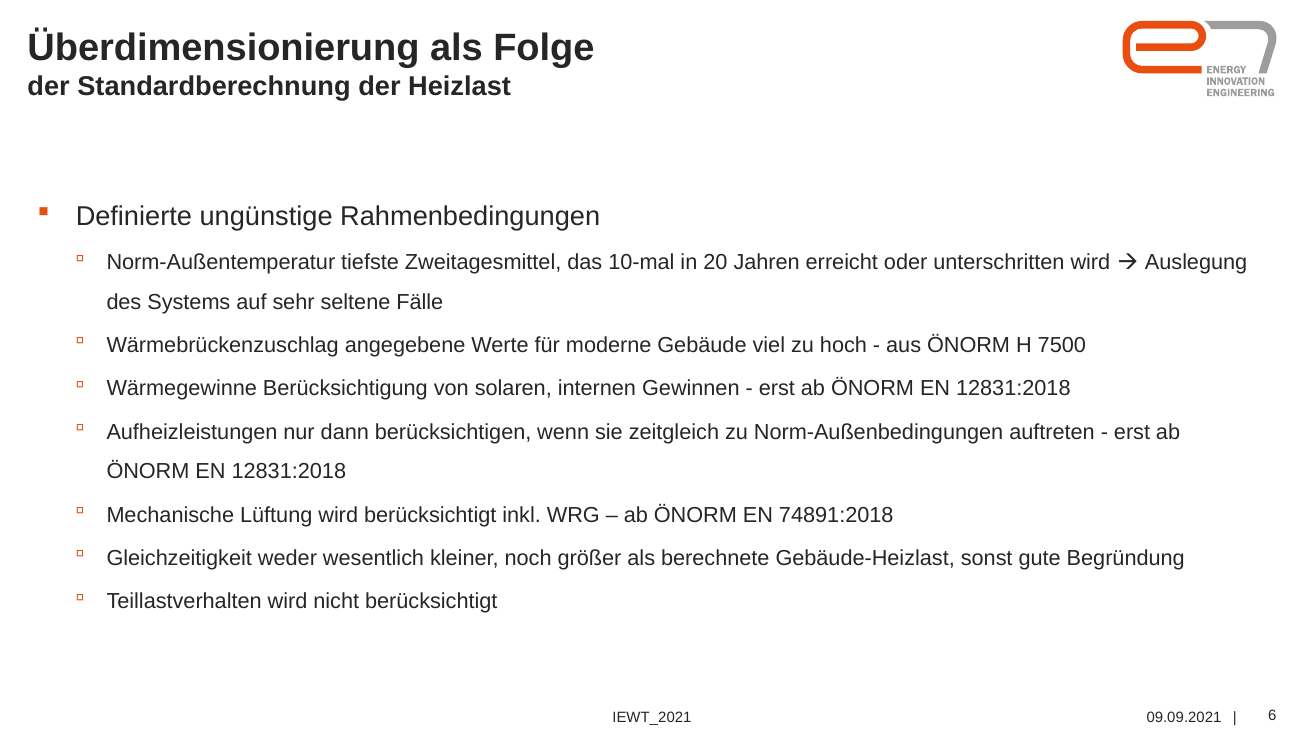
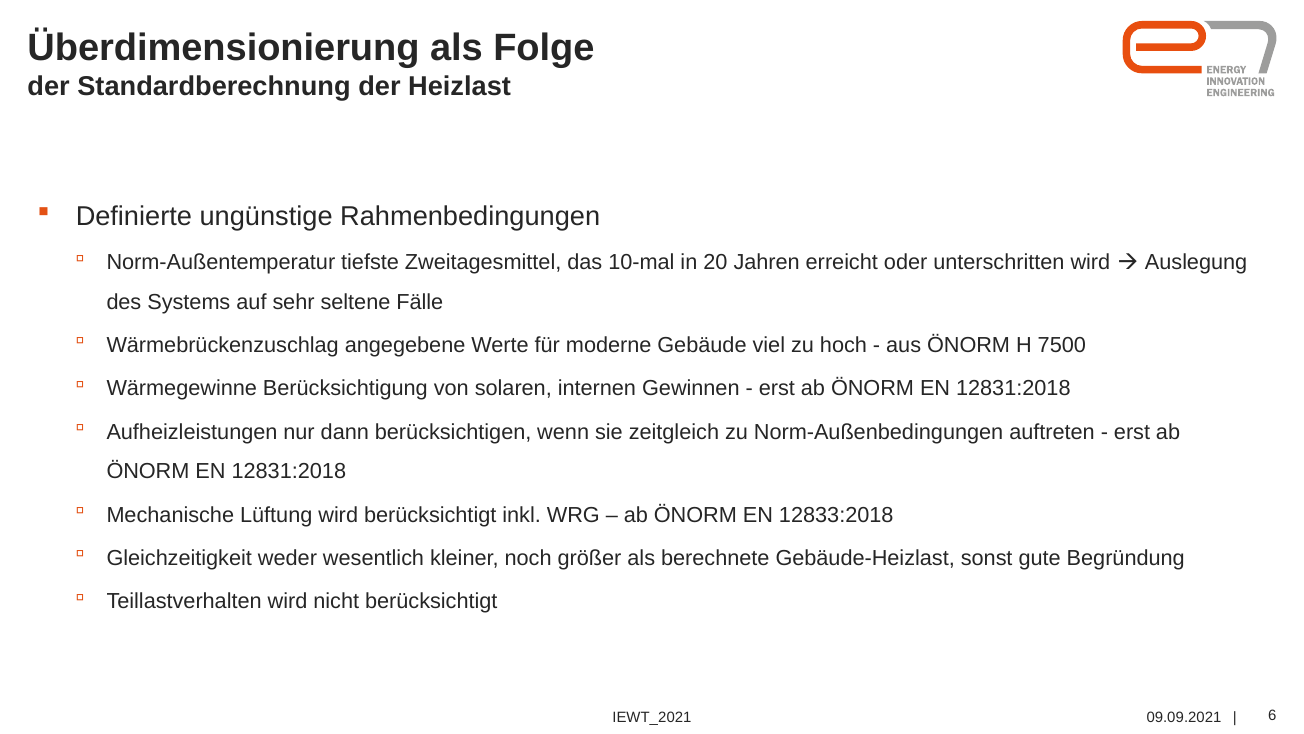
74891:2018: 74891:2018 -> 12833:2018 (836, 514)
